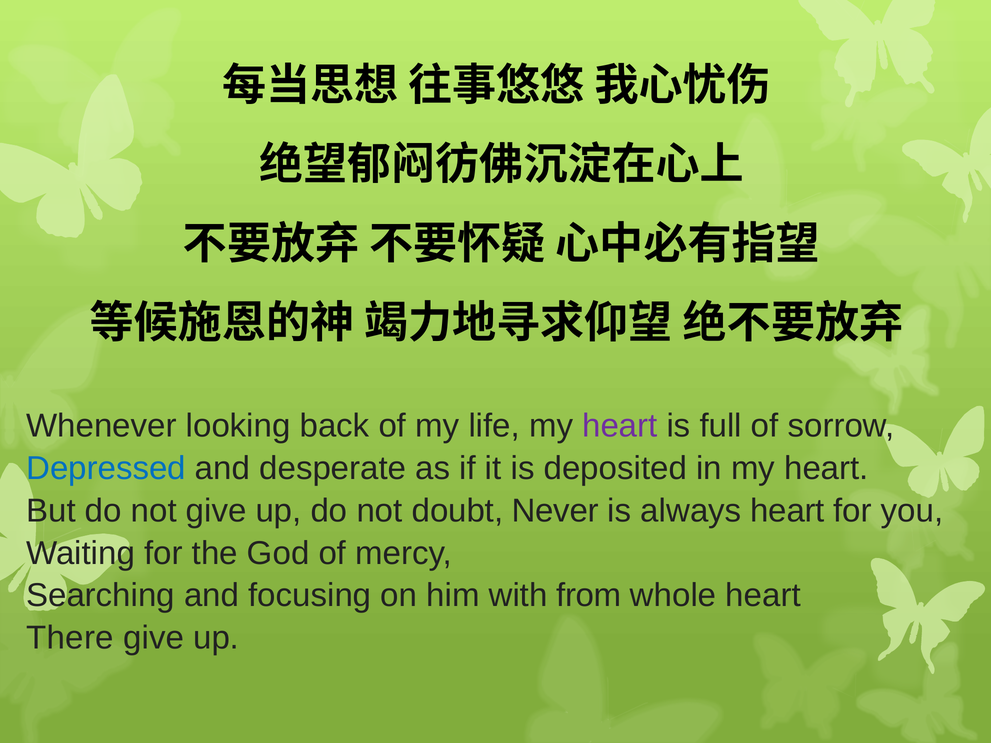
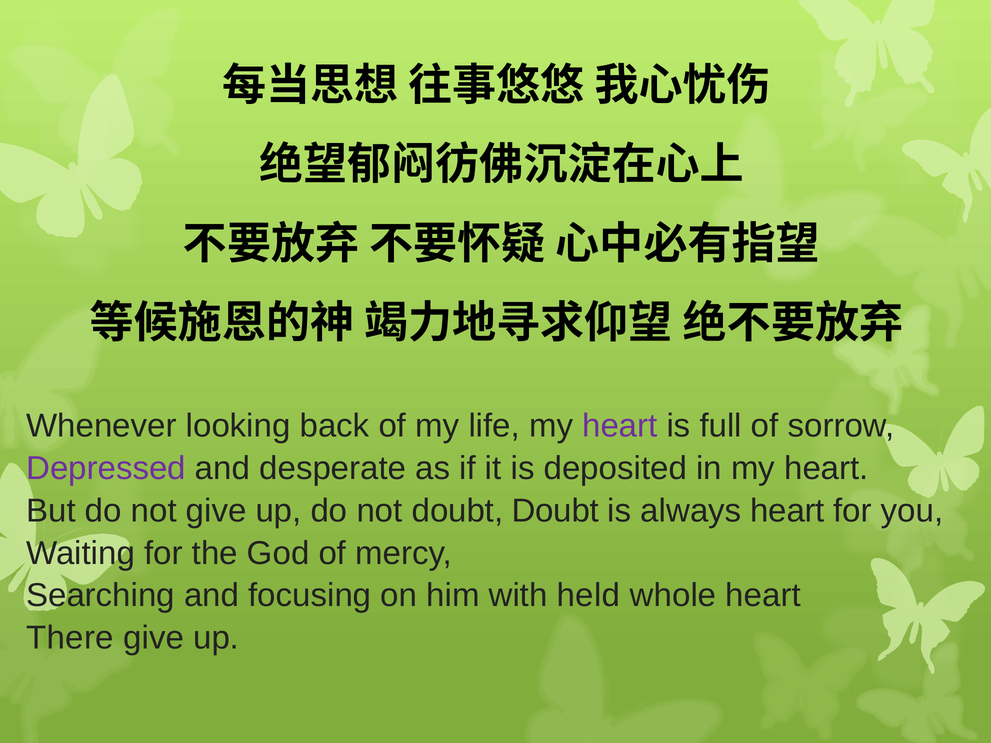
Depressed colour: blue -> purple (106, 469)
doubt Never: Never -> Doubt (555, 511)
from: from -> held (589, 596)
